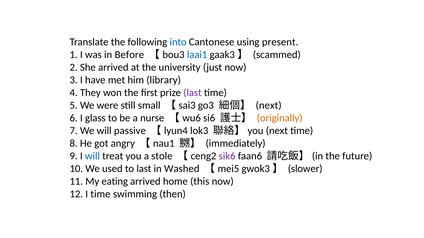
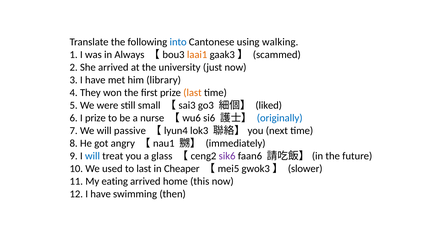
present: present -> walking (280, 42)
Before: Before -> Always (129, 55)
laai1 colour: blue -> orange (197, 55)
last colour: purple -> orange (192, 93)
next: next -> liked (269, 106)
I glass: glass -> prize (95, 118)
originally colour: orange -> blue (280, 118)
stole: stole -> glass (162, 156)
Washed: Washed -> Cheaper (182, 169)
12 I time: time -> have (101, 195)
